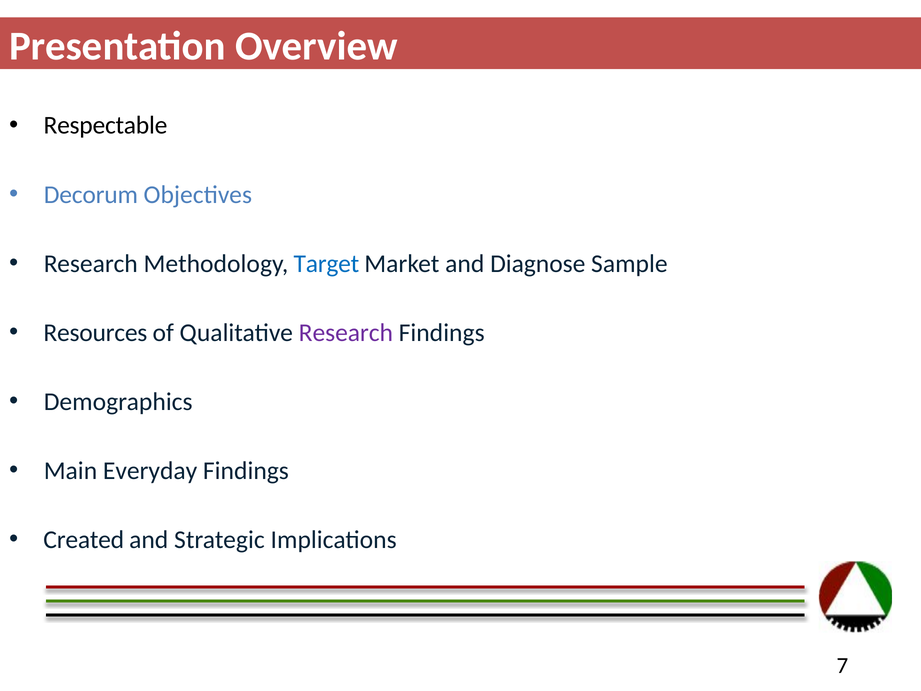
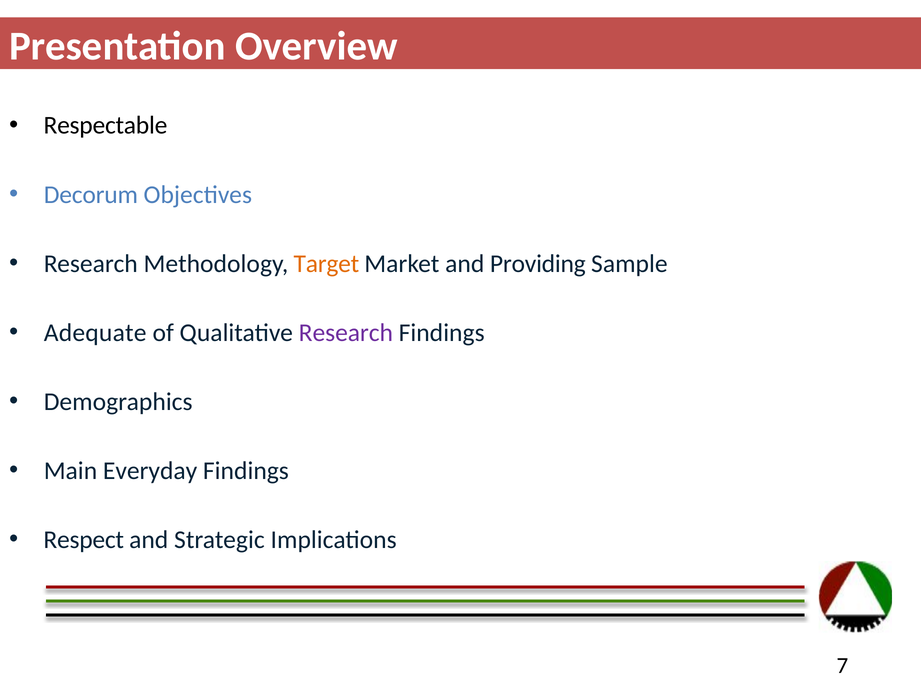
Target colour: blue -> orange (326, 264)
Diagnose: Diagnose -> Providing (538, 264)
Resources: Resources -> Adequate (95, 333)
Created: Created -> Respect (84, 540)
